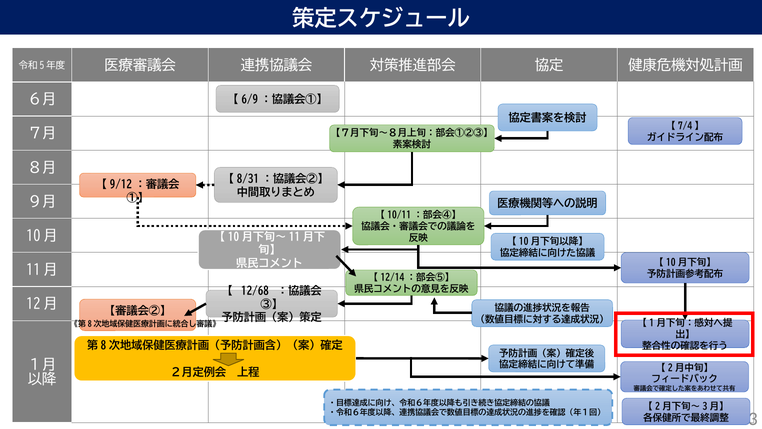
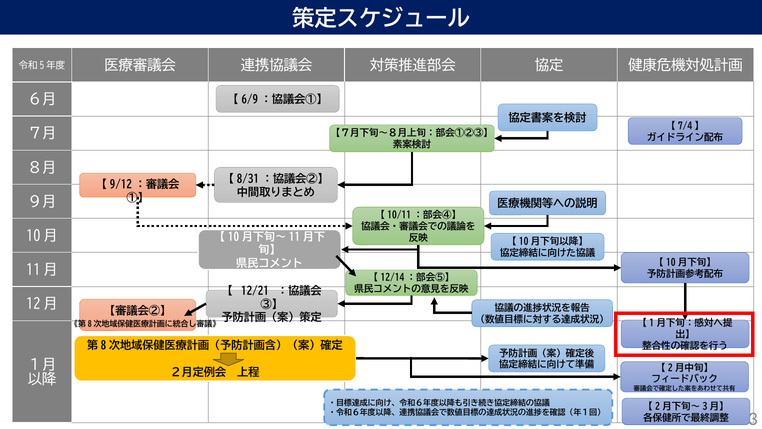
12/68: 12/68 -> 12/21 (255, 291)
